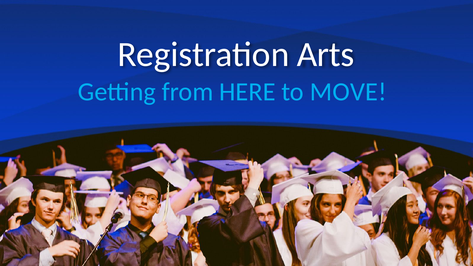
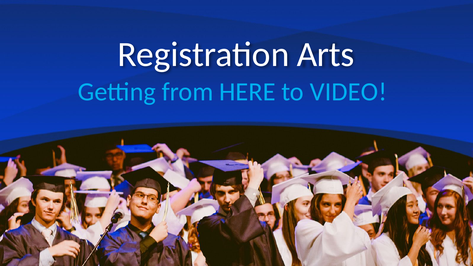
MOVE: MOVE -> VIDEO (348, 92)
